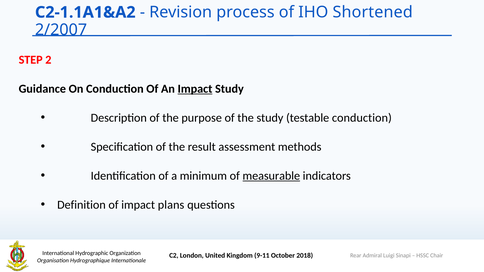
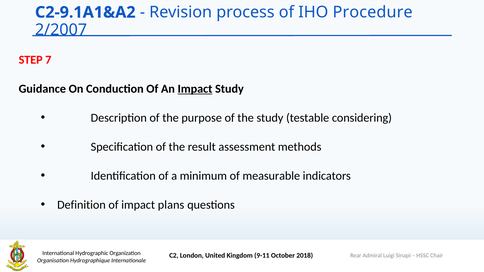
C2-1.1A1&A2: C2-1.1A1&A2 -> C2-9.1A1&A2 (85, 12)
Shortened: Shortened -> Procedure (373, 12)
2: 2 -> 7 (48, 60)
testable conduction: conduction -> considering (362, 118)
measurable underline: present -> none (271, 176)
